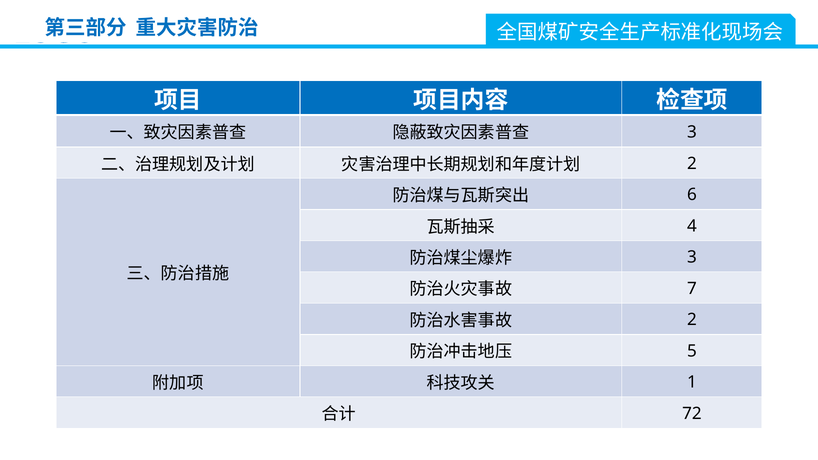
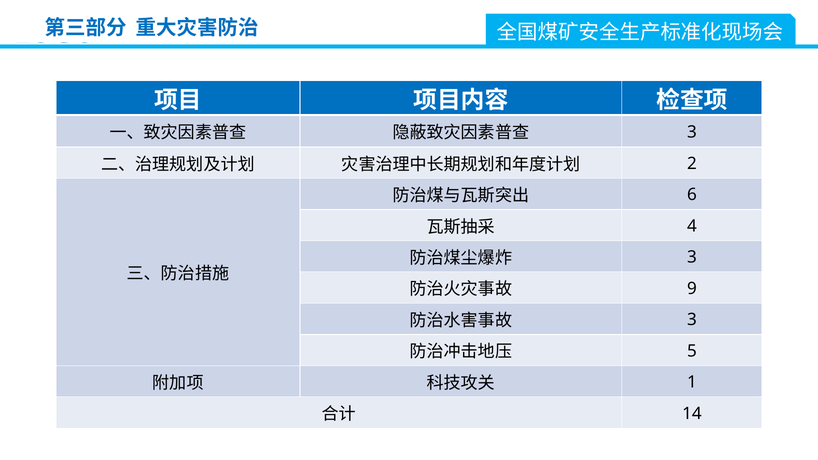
7: 7 -> 9 (692, 289)
2: 2 -> 3 (692, 320)
72: 72 -> 14 (692, 414)
